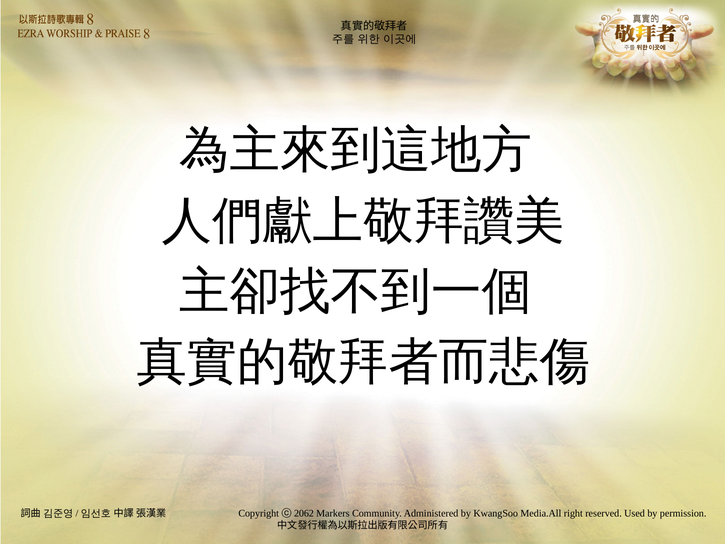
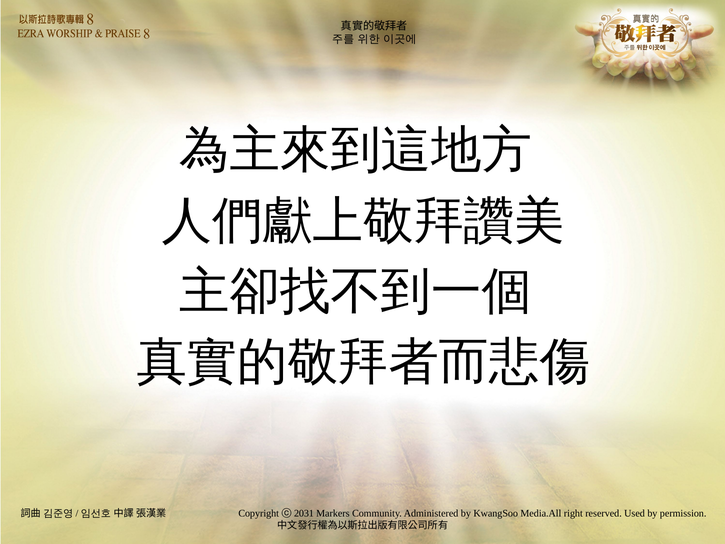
2062: 2062 -> 2031 (304, 513)
